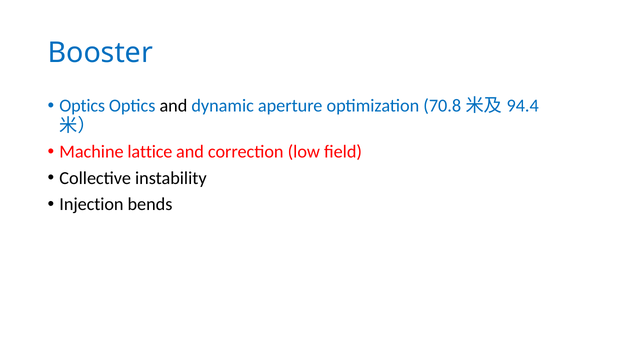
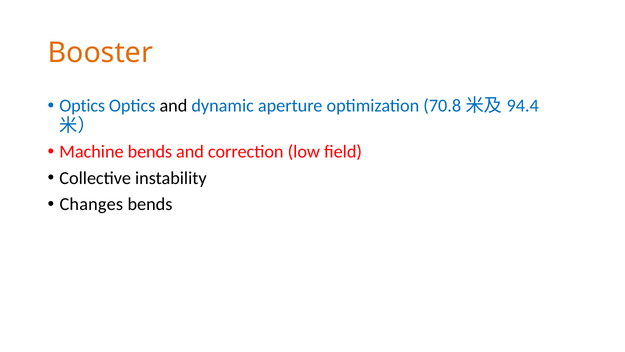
Booster colour: blue -> orange (100, 53)
Machine lattice: lattice -> bends (150, 152)
Injection: Injection -> Changes (91, 204)
